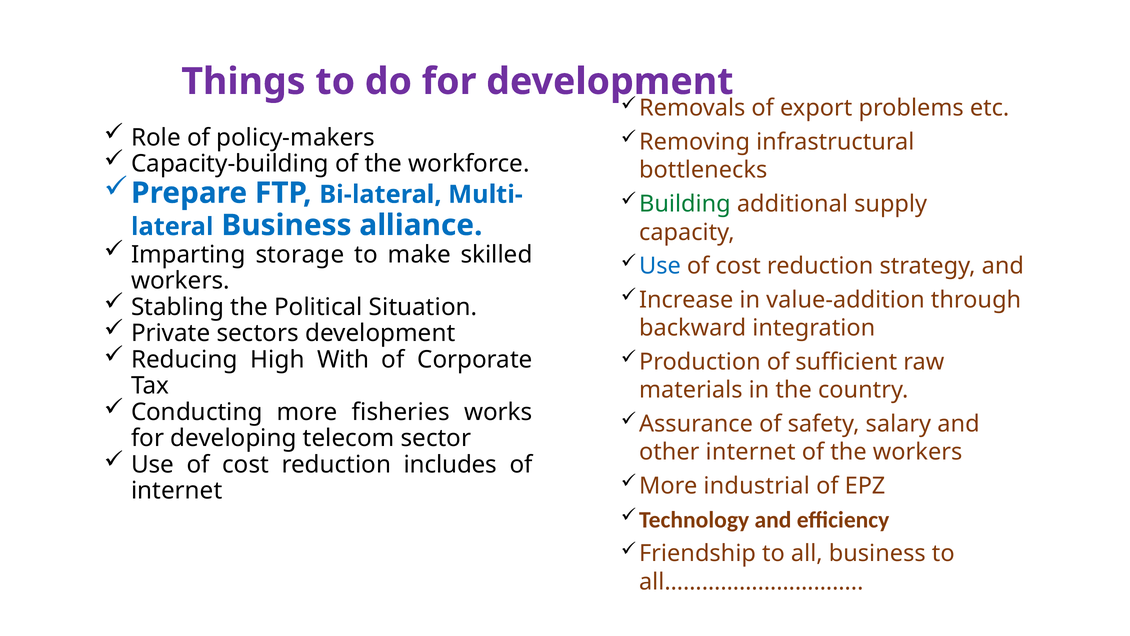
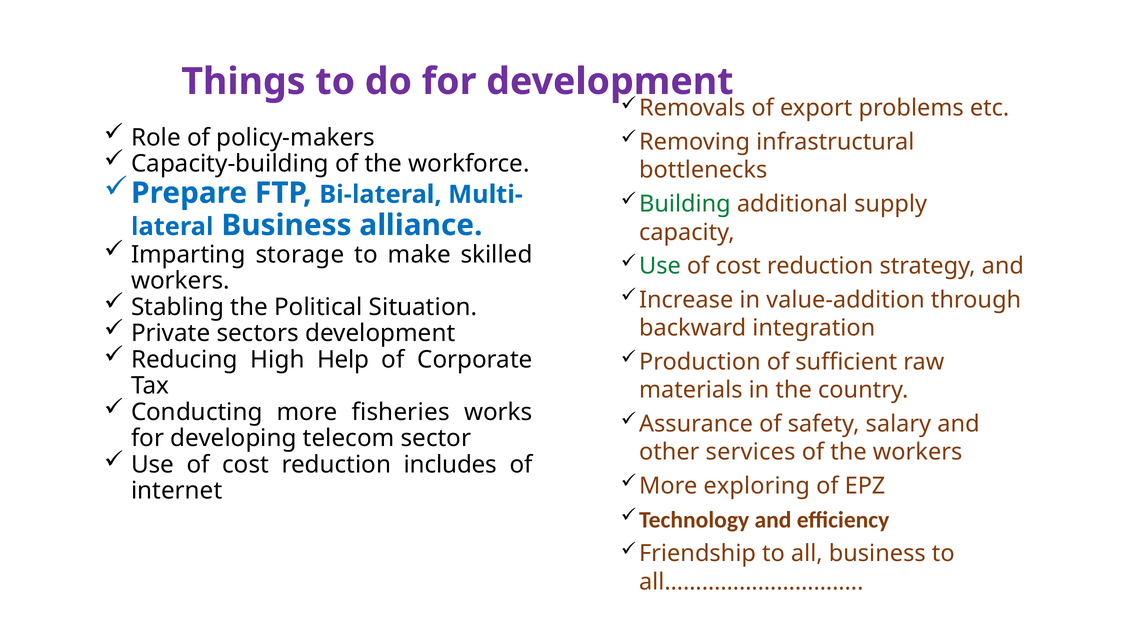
Use colour: blue -> green (660, 266)
With: With -> Help (343, 359)
other internet: internet -> services (751, 452)
industrial: industrial -> exploring (757, 486)
